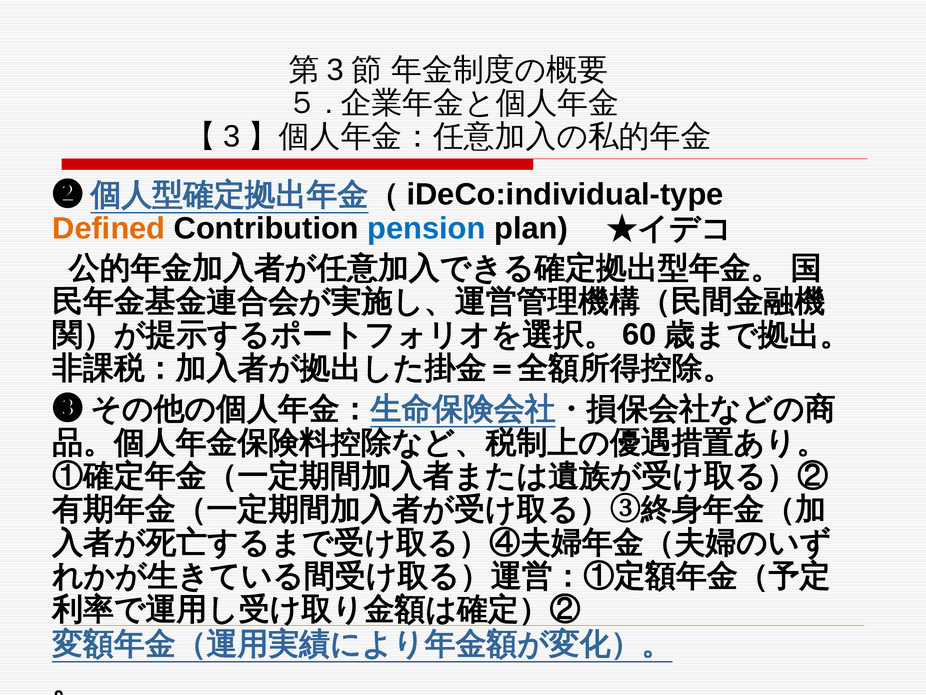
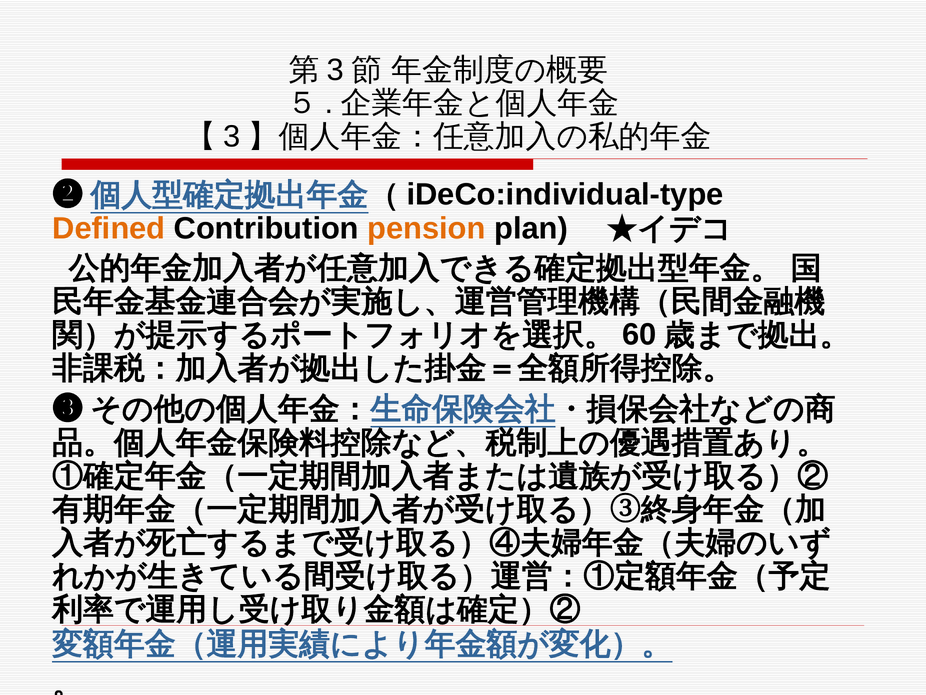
pension colour: blue -> orange (427, 228)
